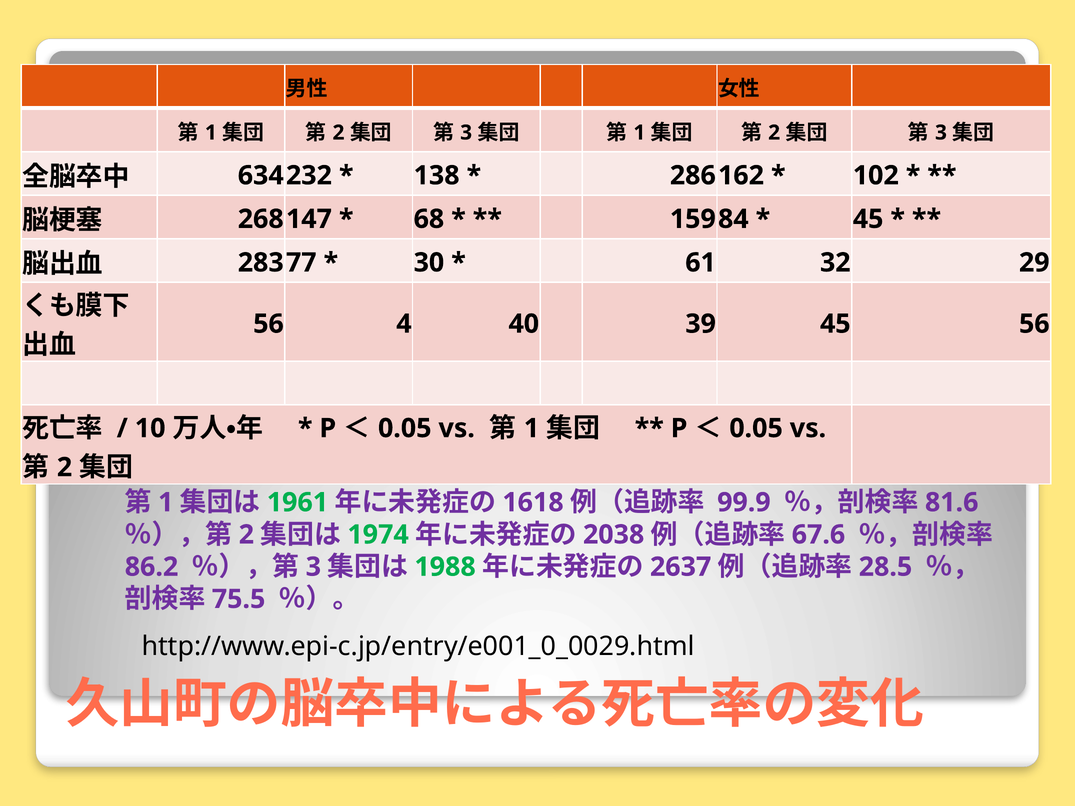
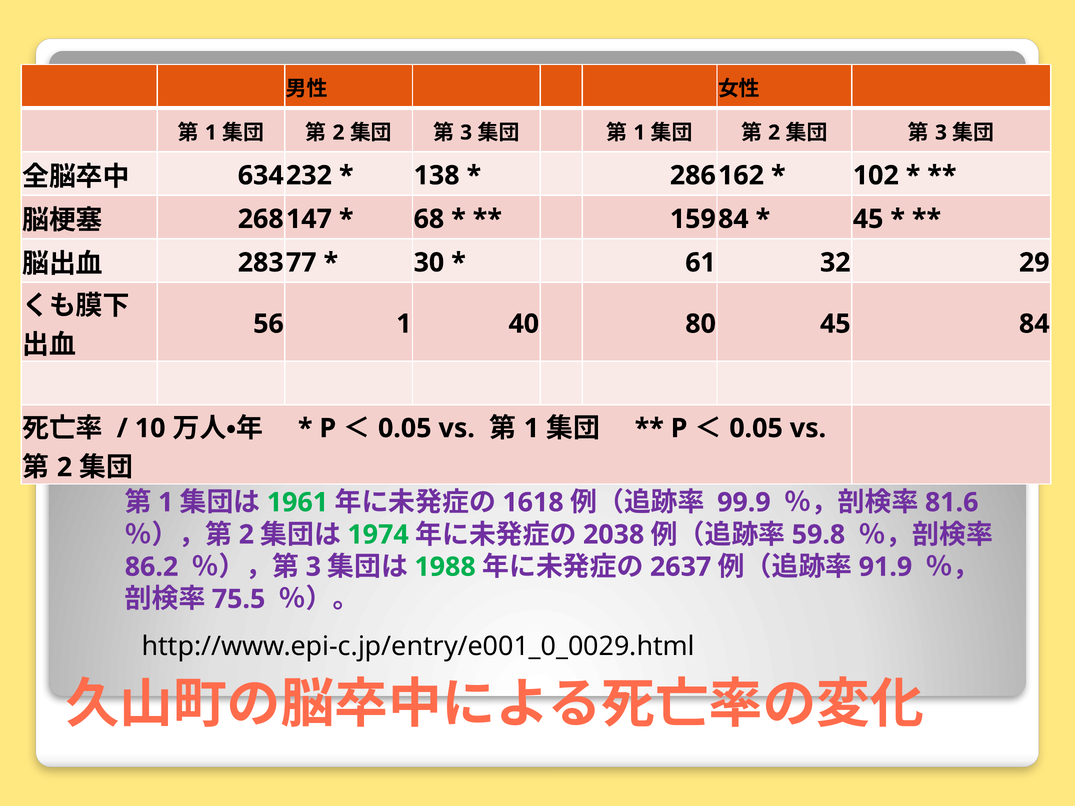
56 4: 4 -> 1 (404, 324)
39: 39 -> 80 (701, 324)
45 56: 56 -> 84 (1034, 324)
67.6: 67.6 -> 59.8 (818, 535)
28.5: 28.5 -> 91.9 (885, 567)
